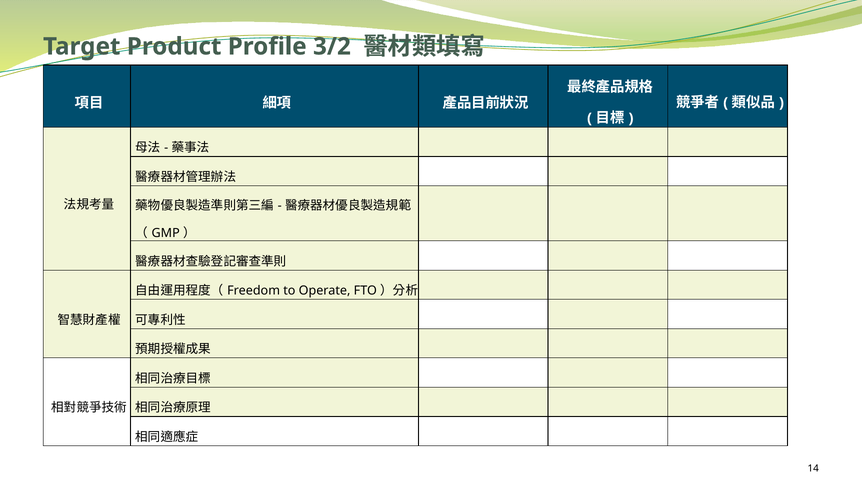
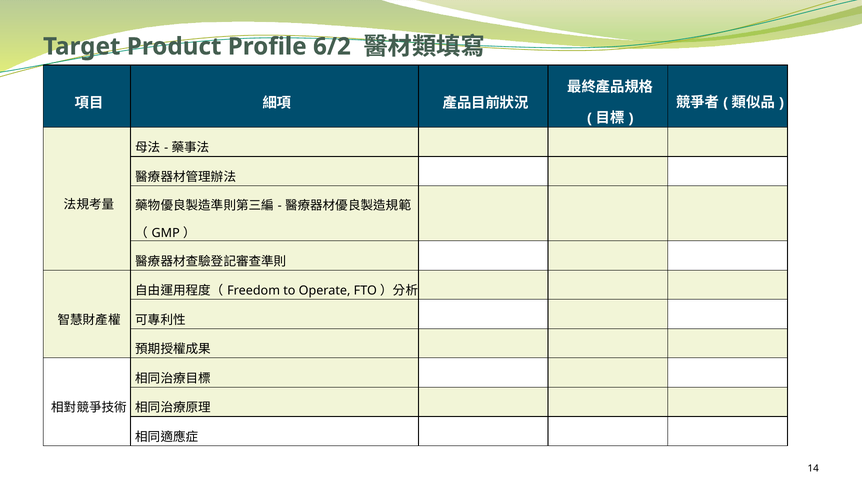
3/2: 3/2 -> 6/2 (332, 47)
